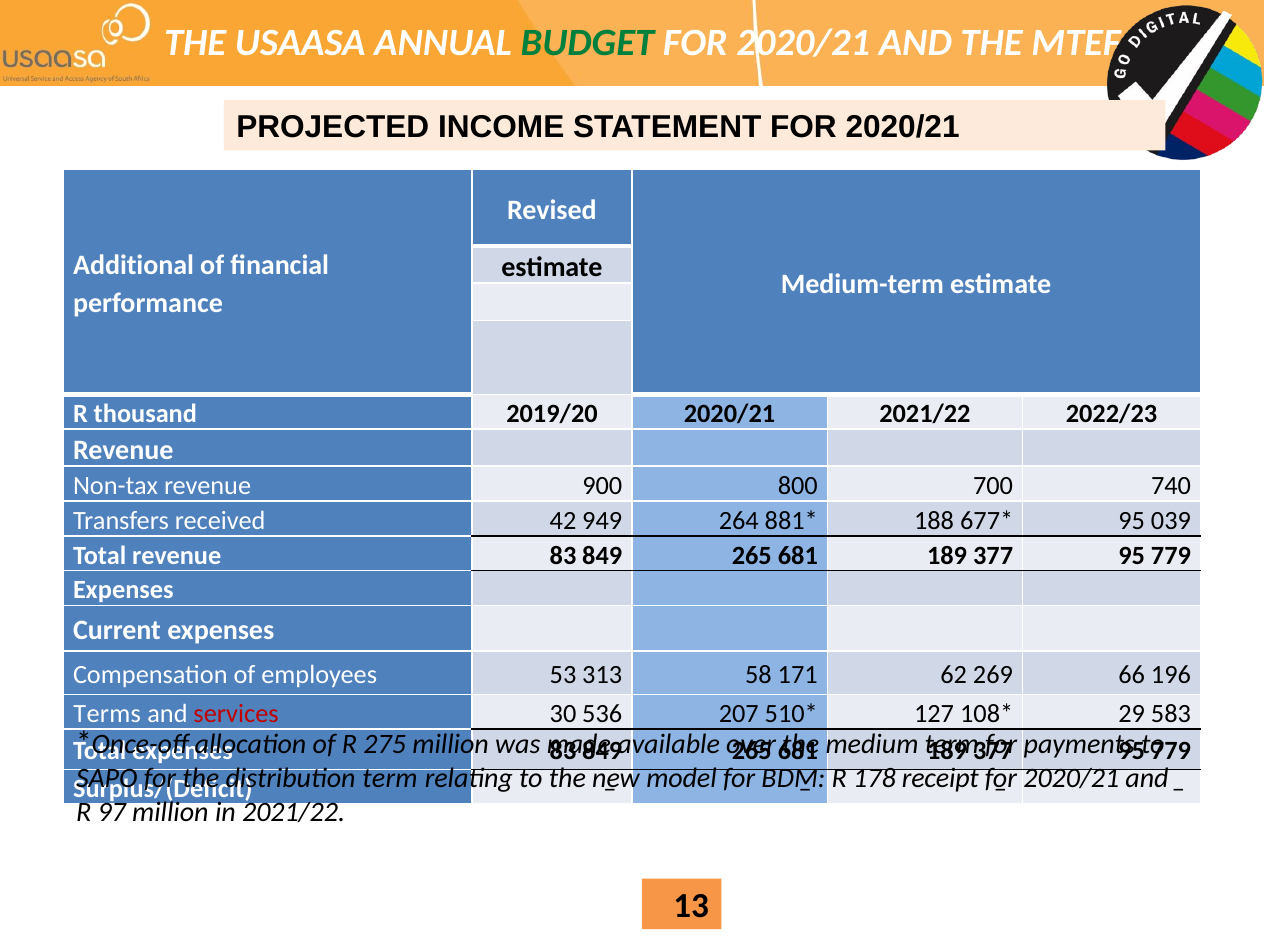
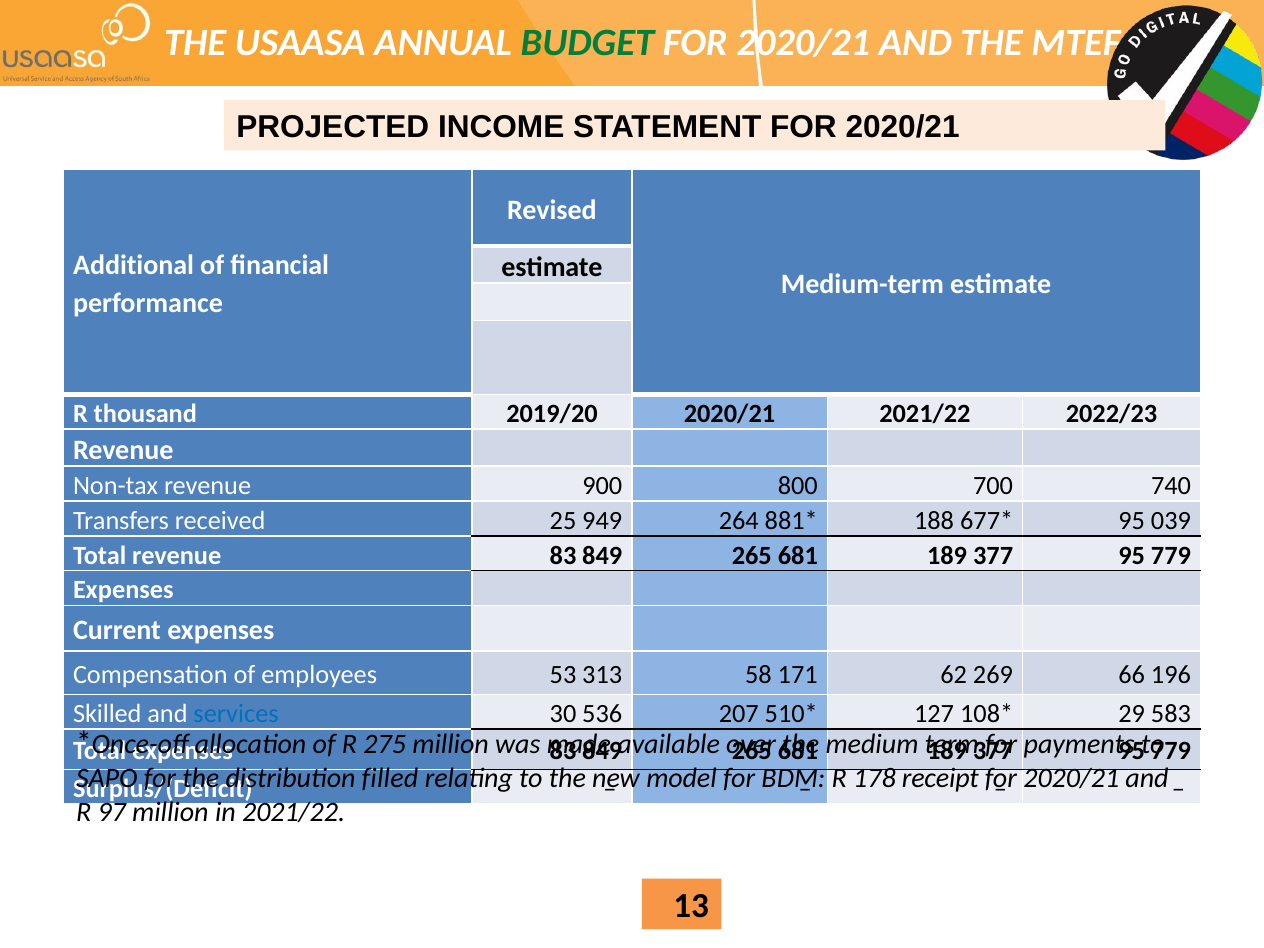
42: 42 -> 25 (563, 521)
Terms: Terms -> Skilled (107, 714)
services colour: red -> blue (236, 714)
distribution term: term -> filled (390, 779)
